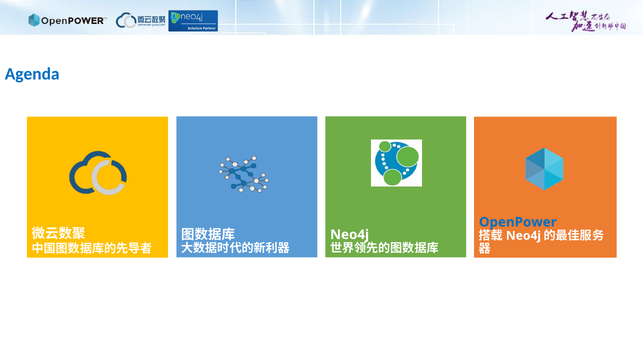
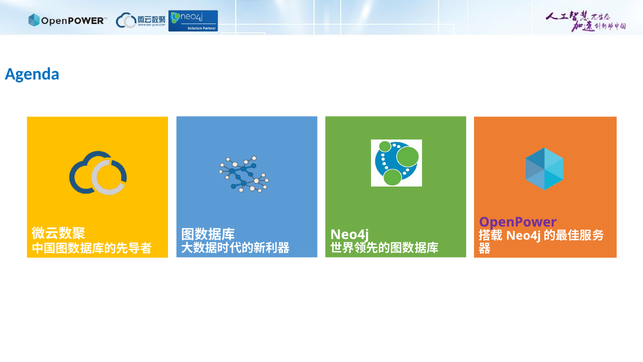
OpenPower colour: blue -> purple (518, 222)
